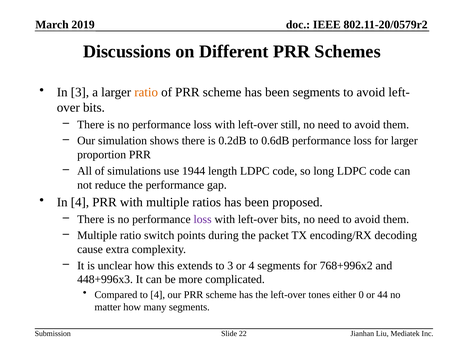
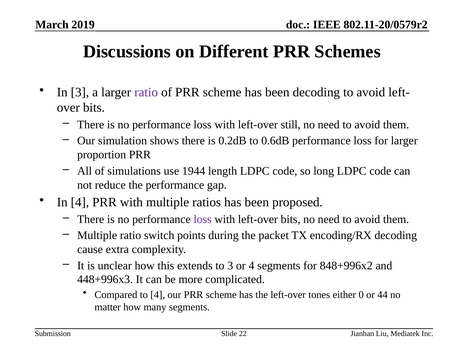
ratio colour: orange -> purple (146, 92)
been segments: segments -> decoding (316, 92)
768+996x2: 768+996x2 -> 848+996x2 (346, 266)
